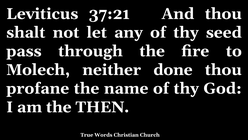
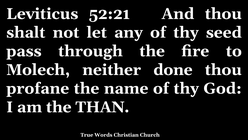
37:21: 37:21 -> 52:21 (109, 14)
THEN: THEN -> THAN (102, 107)
